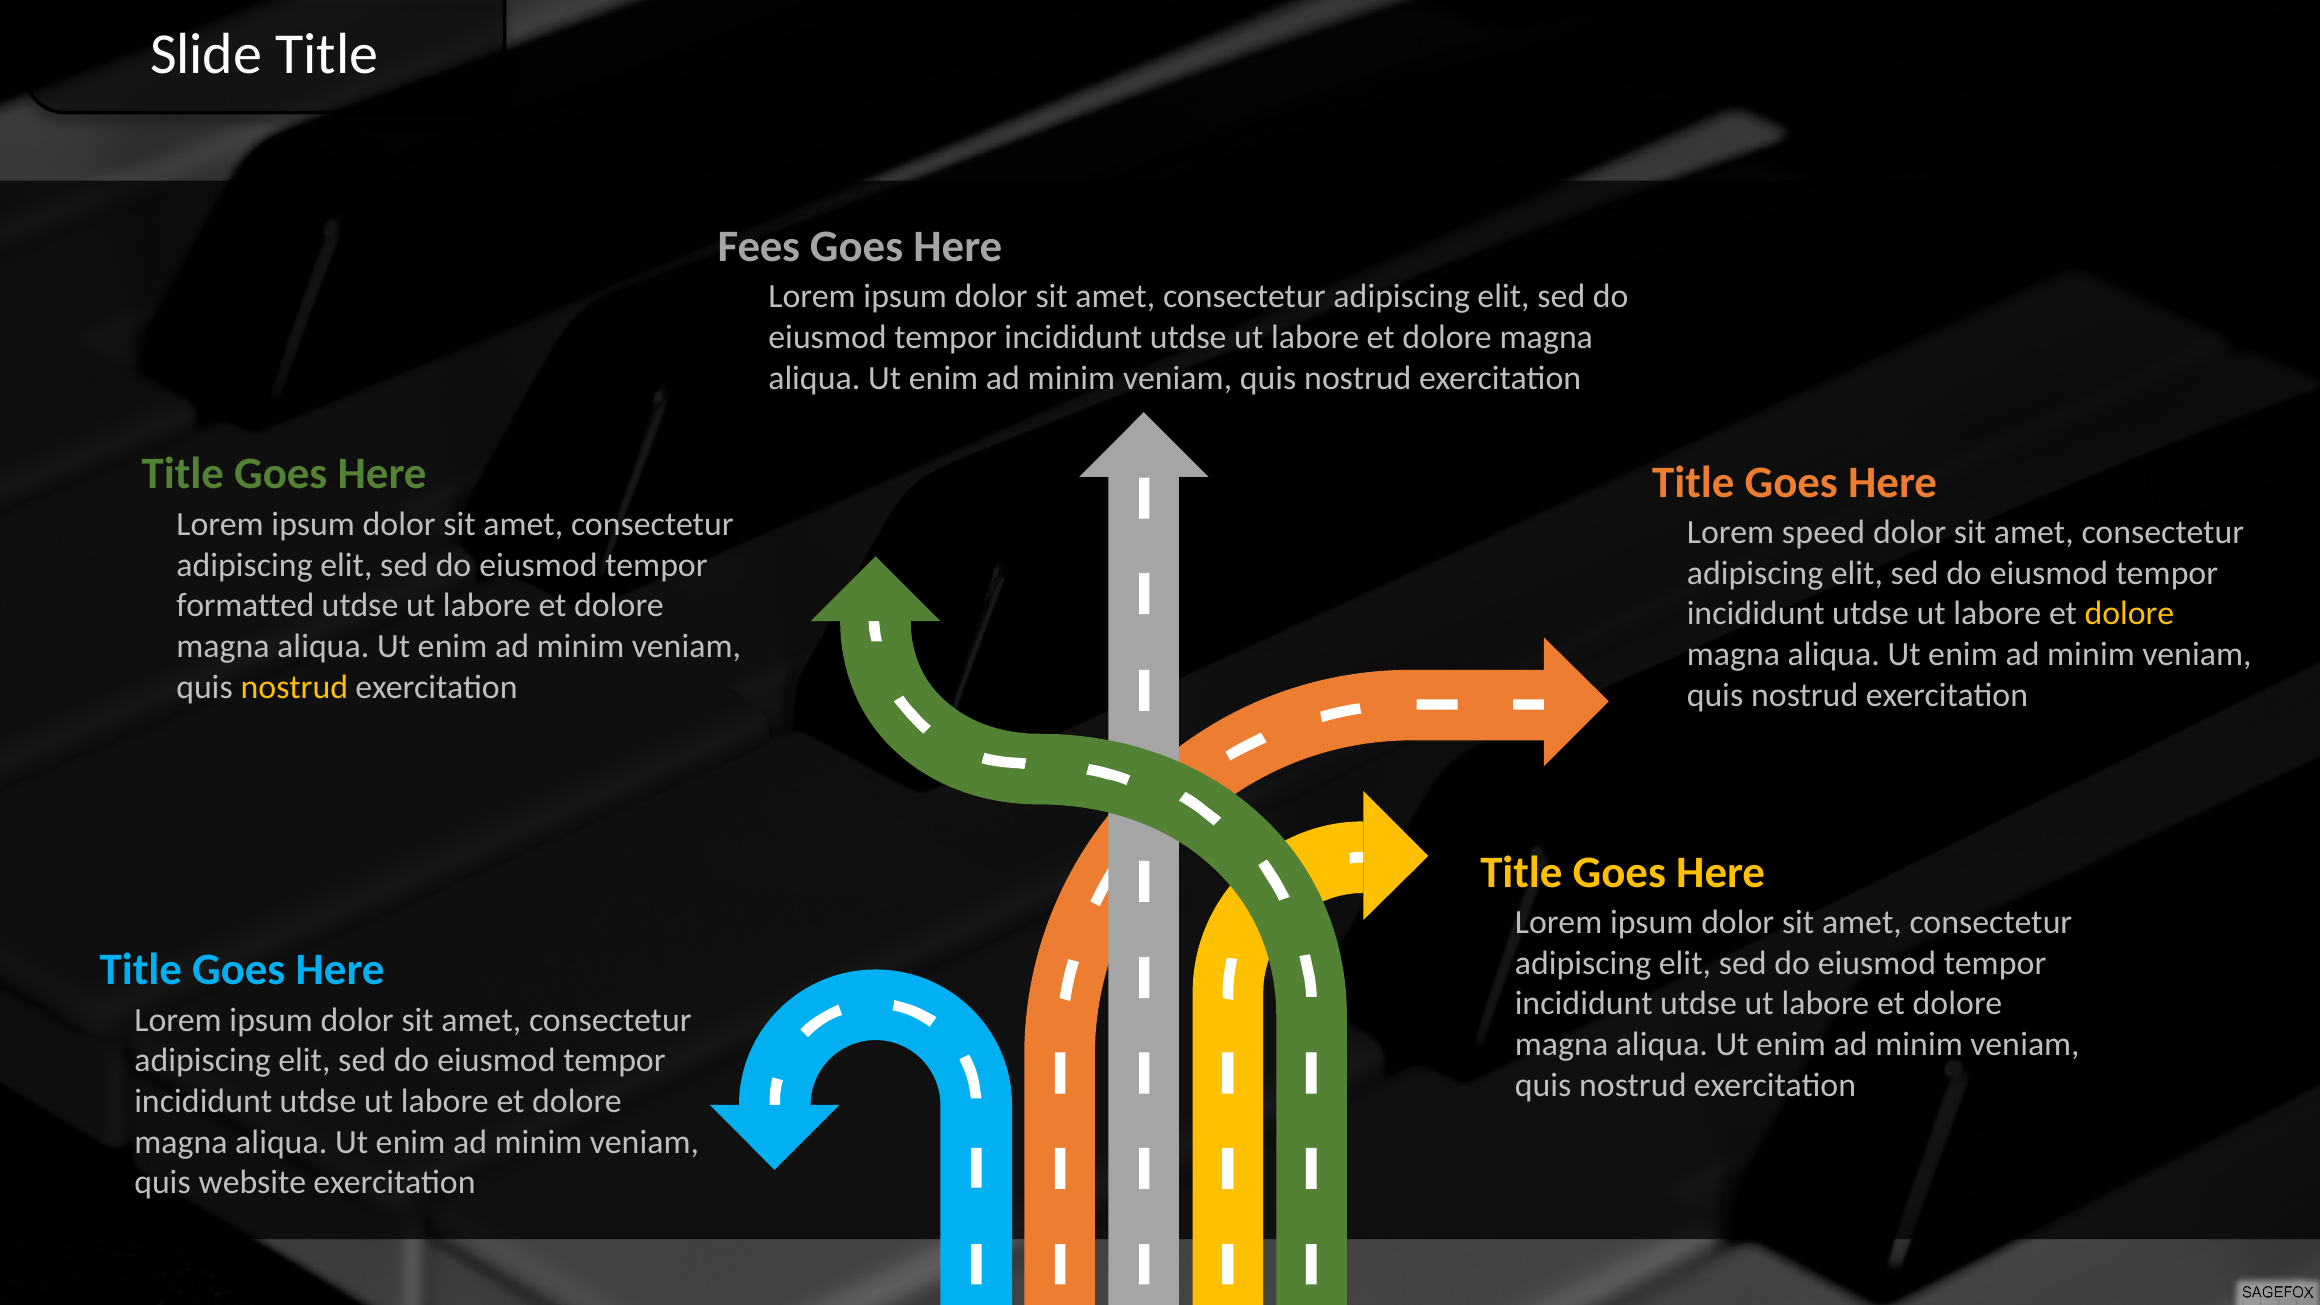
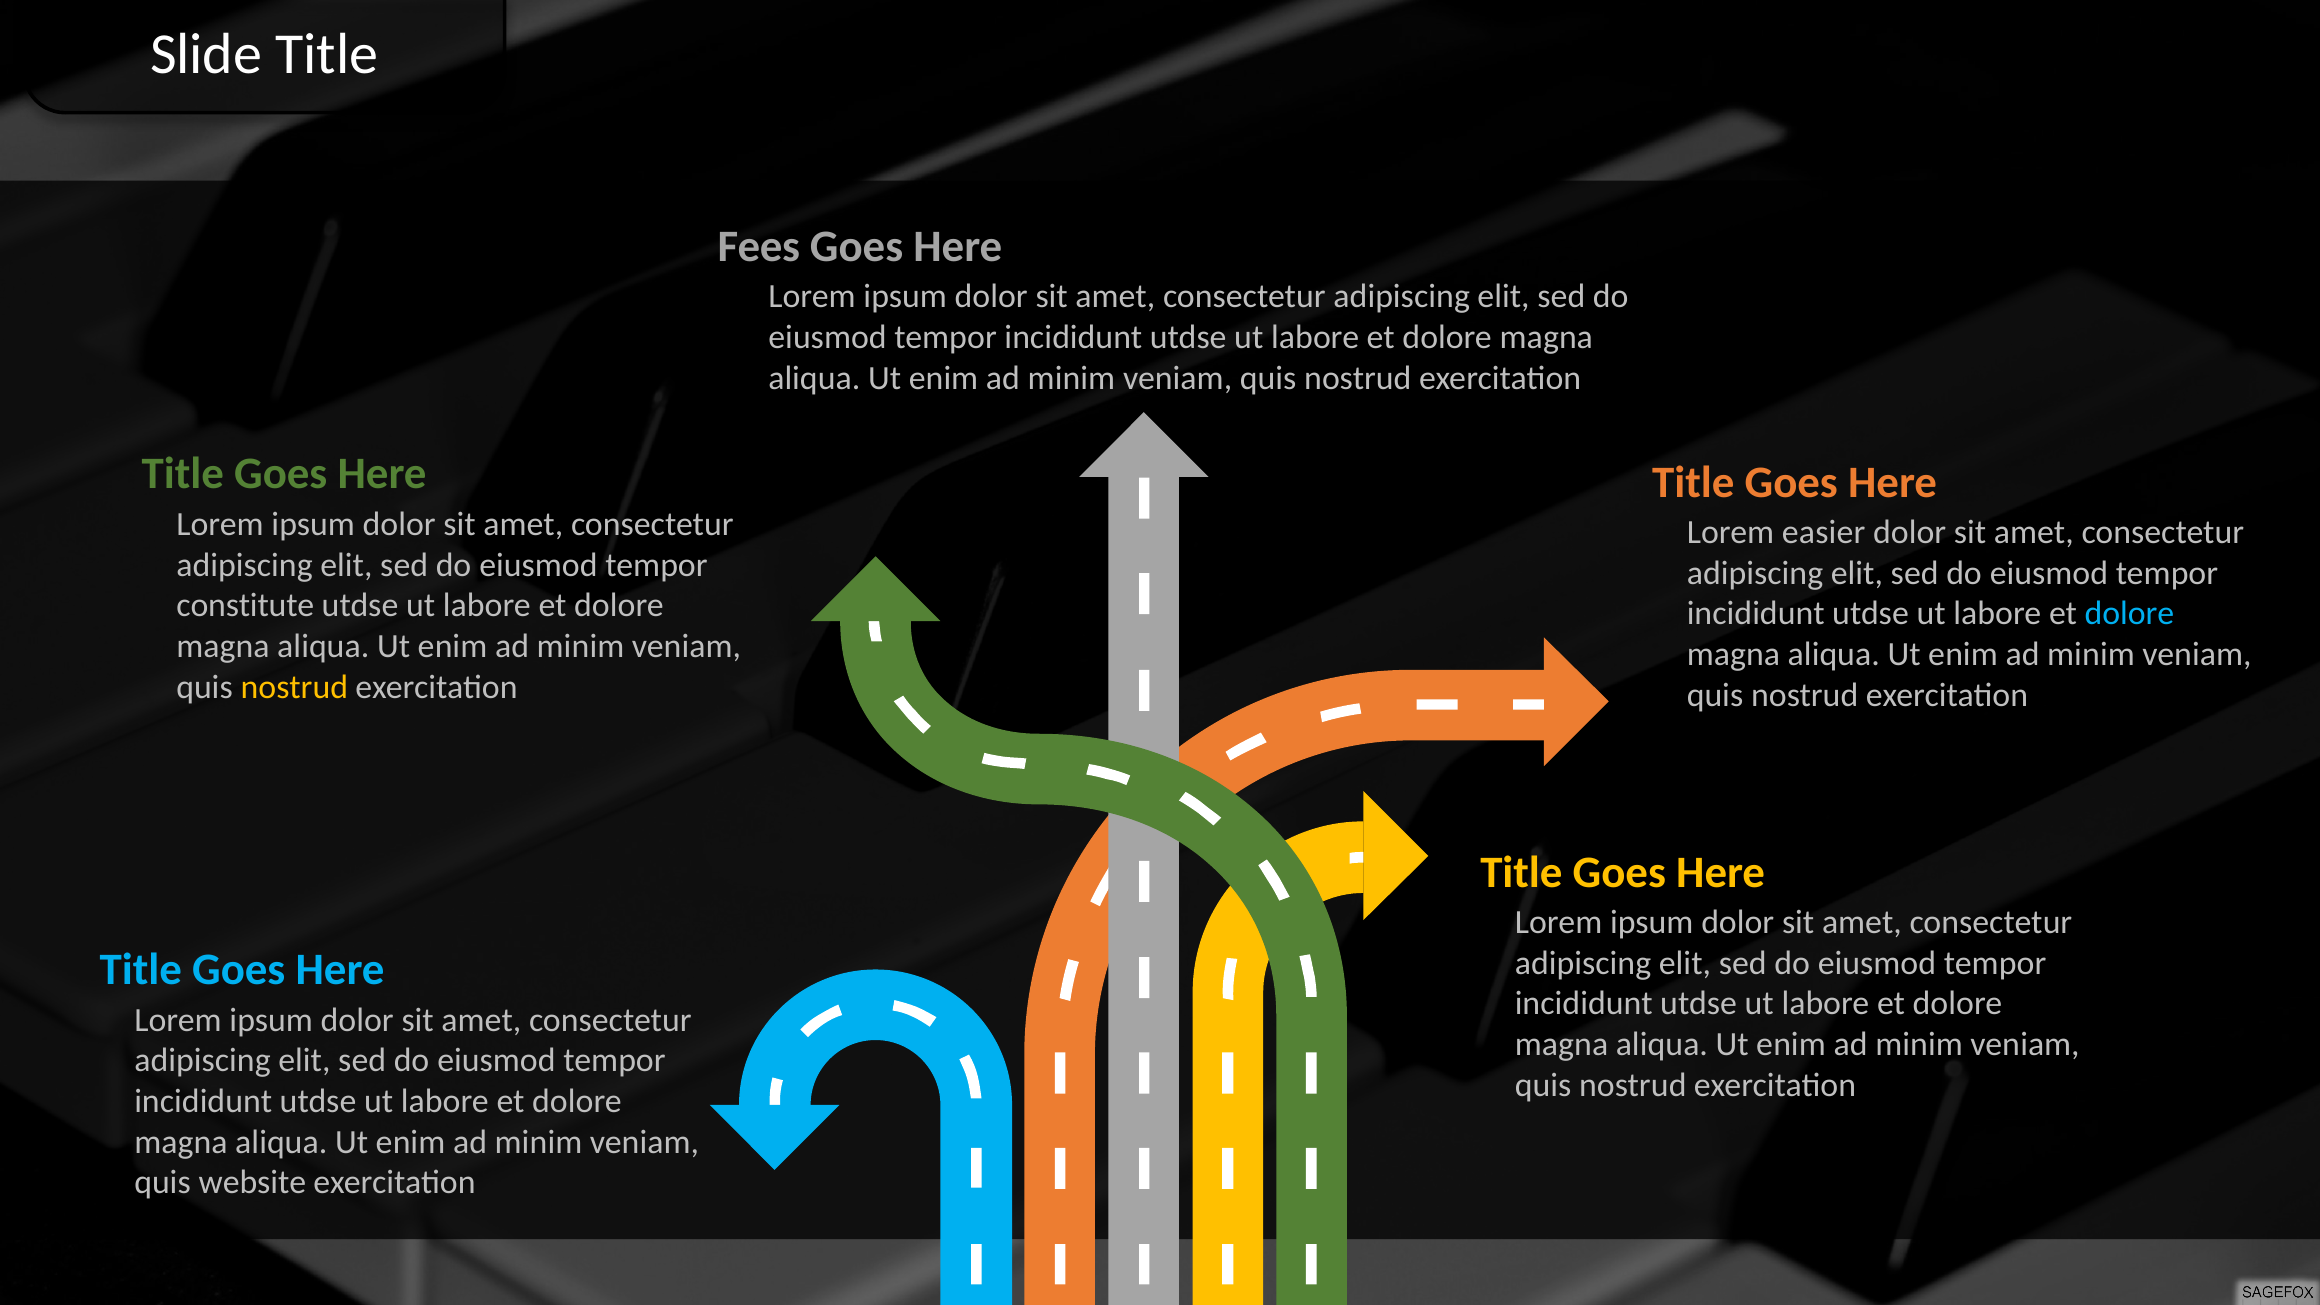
speed: speed -> easier (1824, 532)
formatted: formatted -> constitute (245, 606)
dolore colour: yellow -> light blue (2129, 614)
